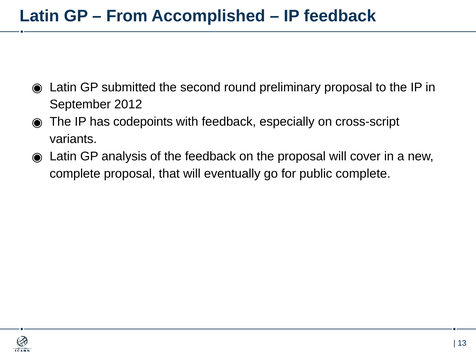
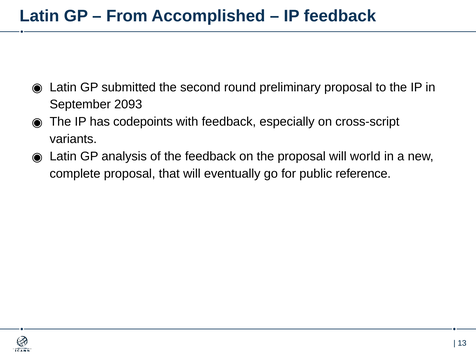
2012: 2012 -> 2093 (128, 105)
cover: cover -> world (365, 156)
public complete: complete -> reference (363, 174)
